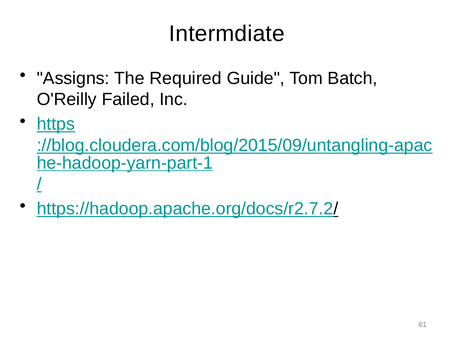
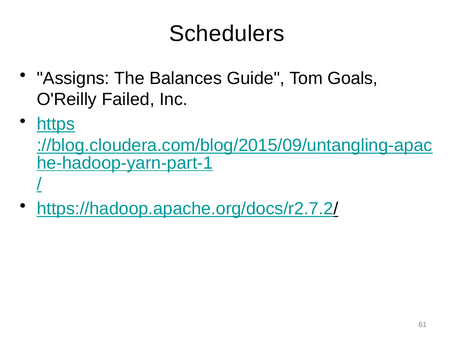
Intermdiate: Intermdiate -> Schedulers (227, 34)
Required: Required -> Balances (186, 78)
Batch: Batch -> Goals (353, 78)
